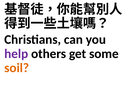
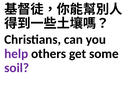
soil colour: orange -> purple (17, 68)
